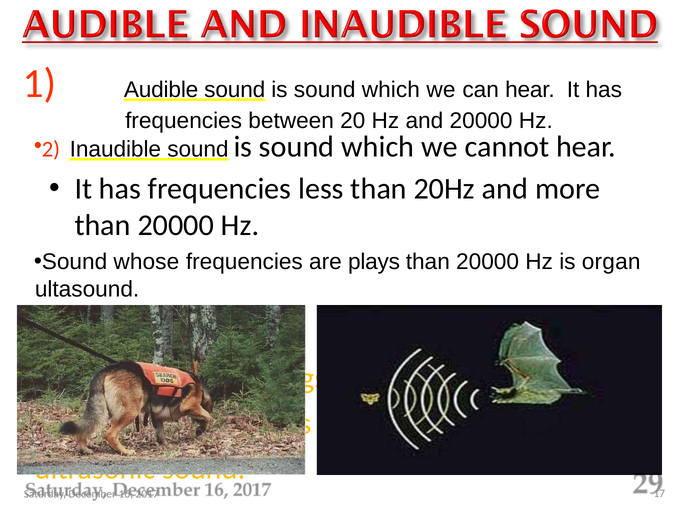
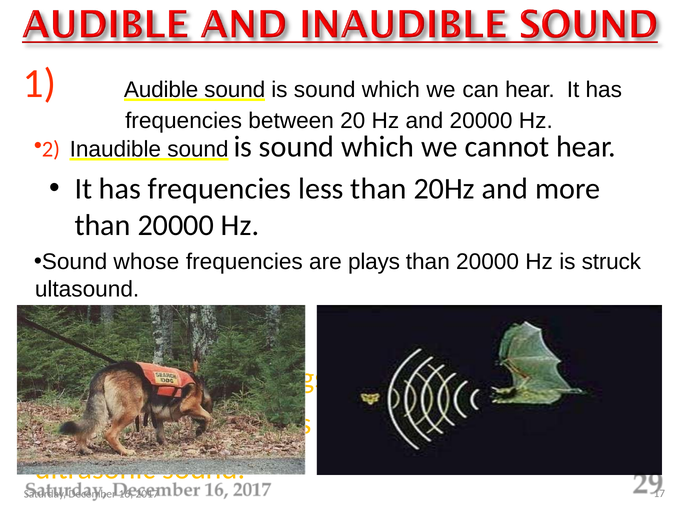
organ: organ -> struck (611, 262)
